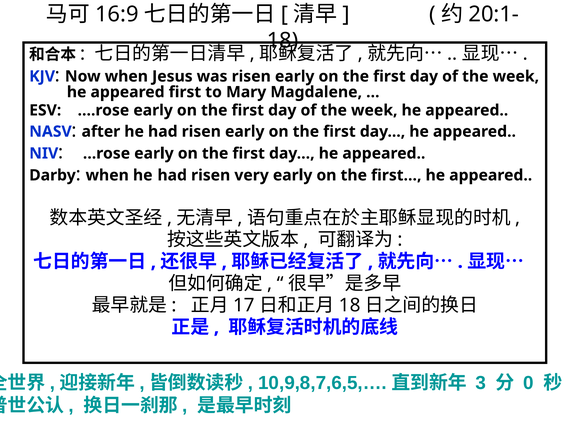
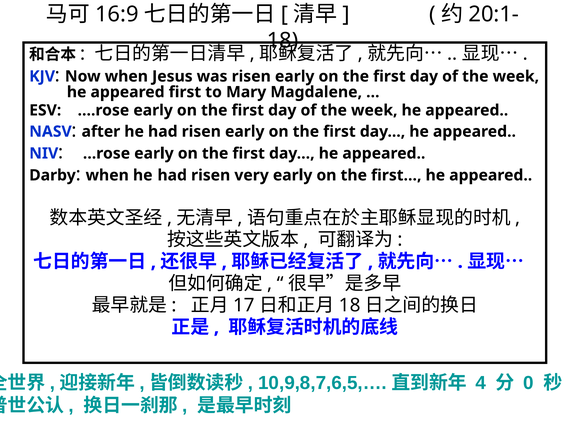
3: 3 -> 4 (481, 383)
